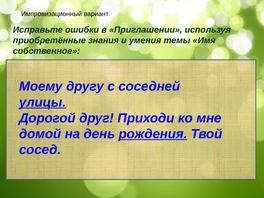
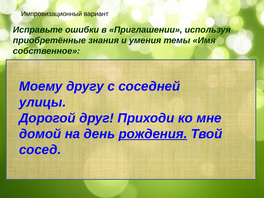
улицы underline: present -> none (43, 102)
